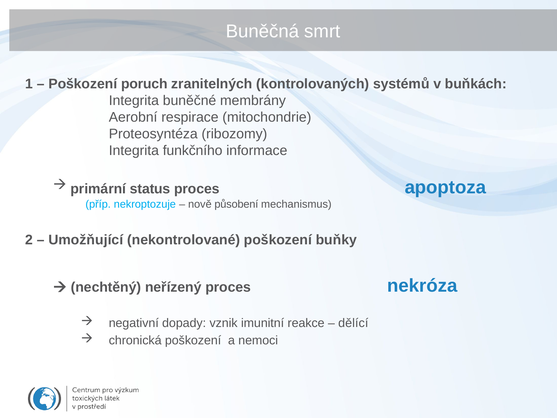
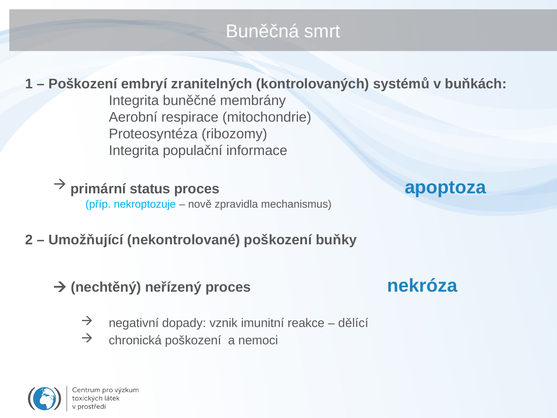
poruch: poruch -> embryí (144, 84)
funkčního: funkčního -> populační (193, 151)
působení: působení -> zpravidla (236, 204)
